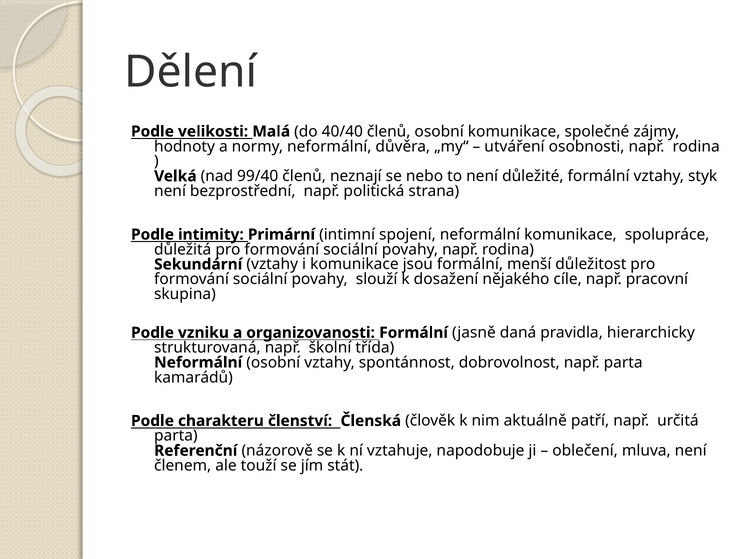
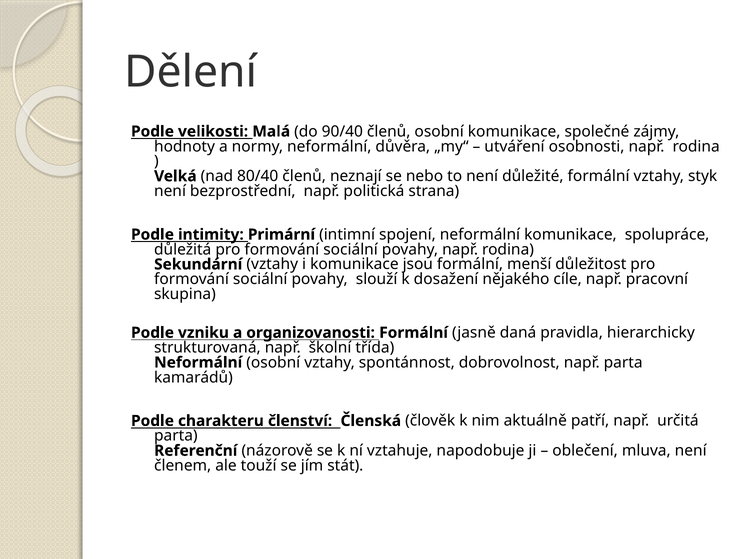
40/40: 40/40 -> 90/40 (342, 131)
99/40: 99/40 -> 80/40 (258, 176)
